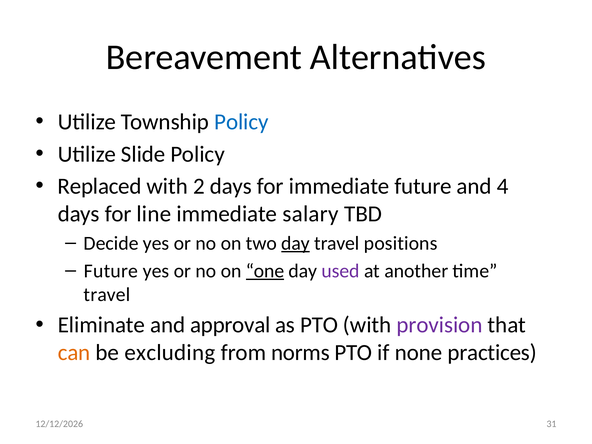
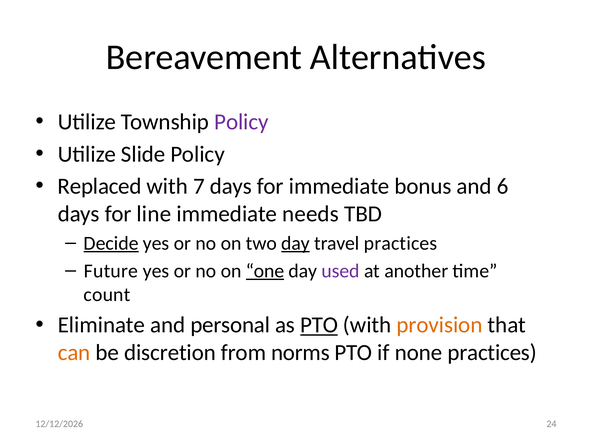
Policy colour: blue -> purple (241, 122)
2: 2 -> 7 (199, 186)
immediate future: future -> bonus (423, 186)
4: 4 -> 6 (503, 186)
salary: salary -> needs (311, 214)
Decide underline: none -> present (111, 243)
travel positions: positions -> practices (401, 243)
travel: travel -> count (107, 295)
approval: approval -> personal (230, 325)
PTO underline: none -> present (319, 325)
provision colour: purple -> orange (439, 325)
excluding: excluding -> discretion (170, 353)
31: 31 -> 24 (551, 424)
